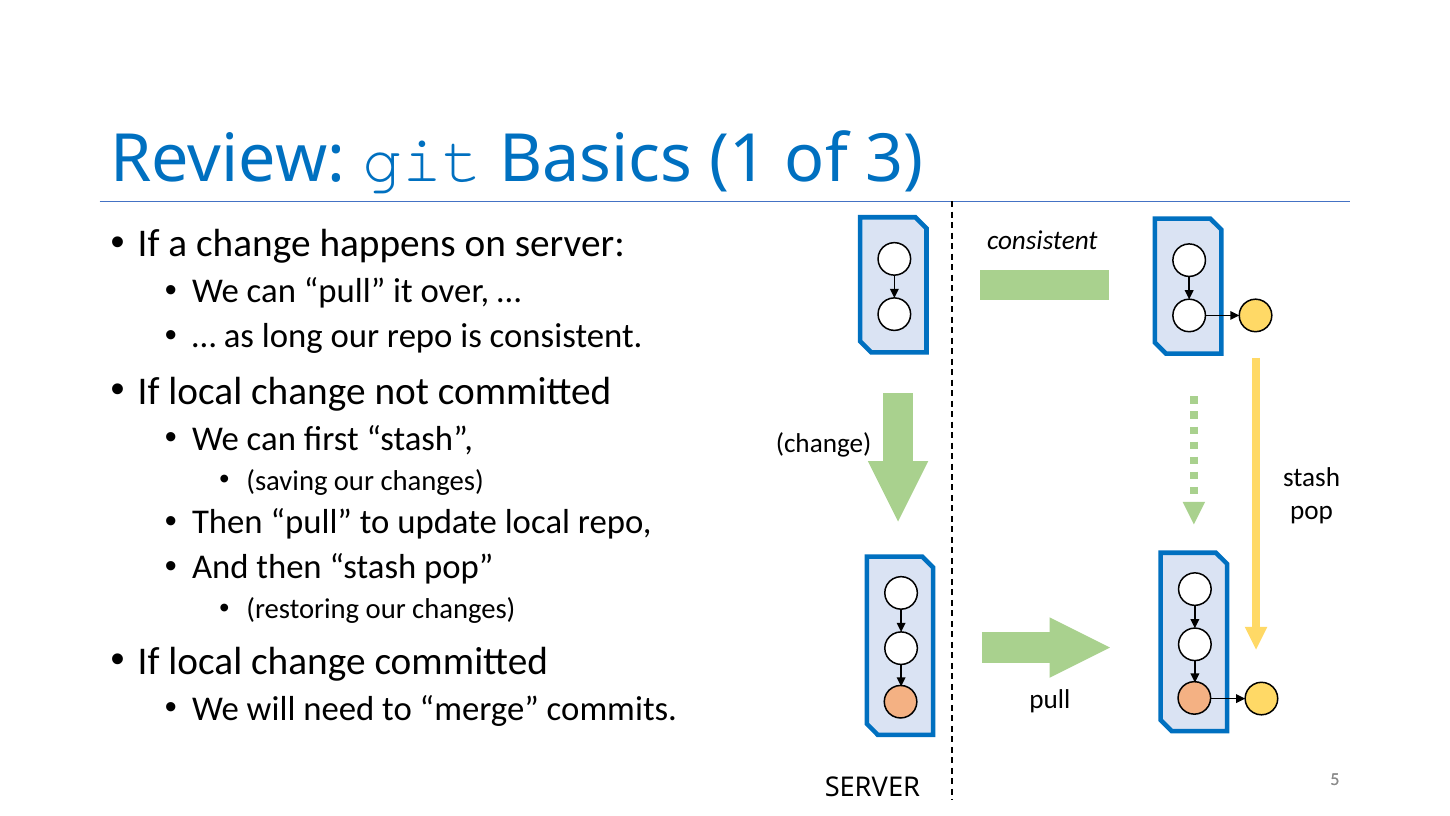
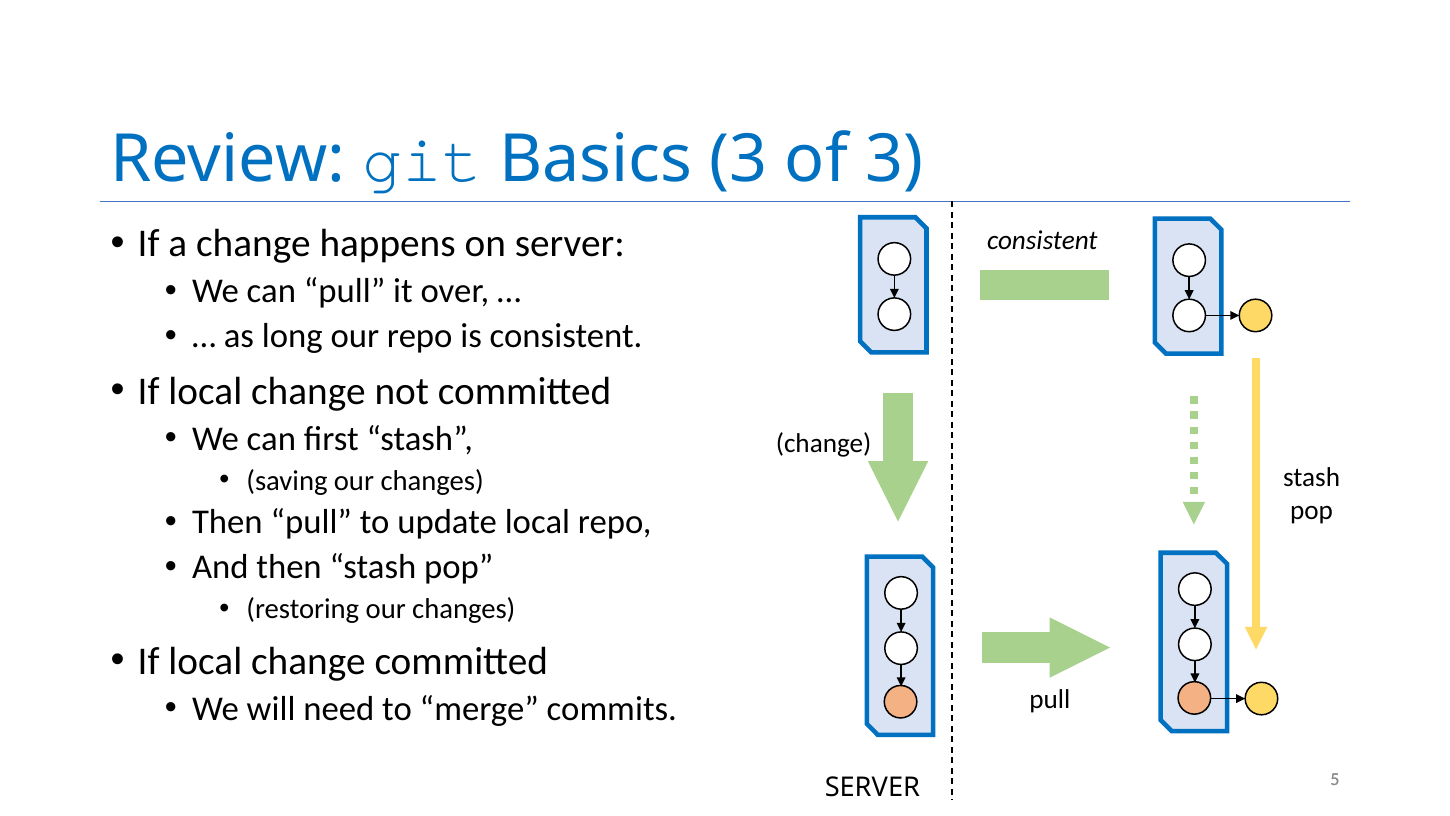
Basics 1: 1 -> 3 (739, 159)
